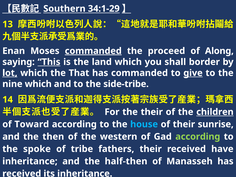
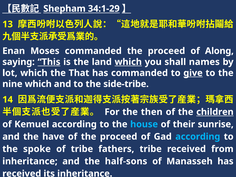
Southern: Southern -> Shepham (64, 9)
commanded underline: present -> none (93, 51)
which underline: none -> present (128, 62)
border: border -> names (204, 62)
lot underline: present -> none (10, 73)
the their: their -> then (152, 112)
Toward: Toward -> Kemuel (32, 124)
then: then -> have (53, 137)
of the western: western -> proceed (119, 137)
according colour: light green -> light blue (198, 137)
fathers their: their -> tribe (151, 149)
have: have -> from (222, 149)
half-then: half-then -> half-sons (126, 161)
